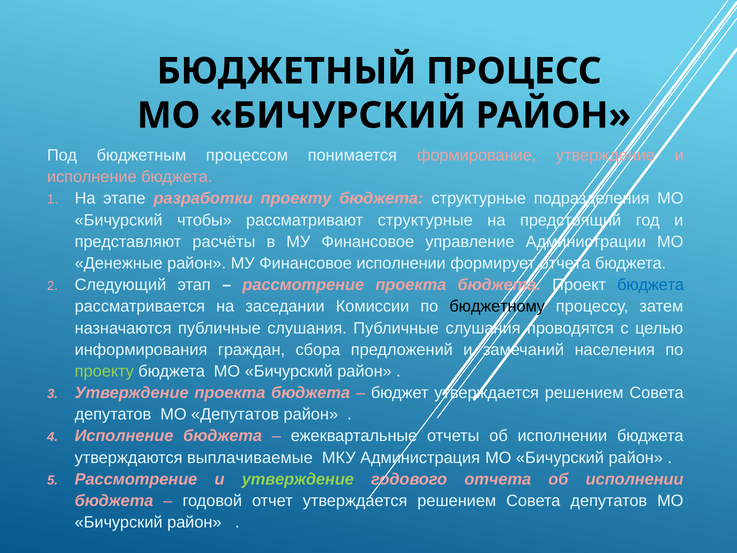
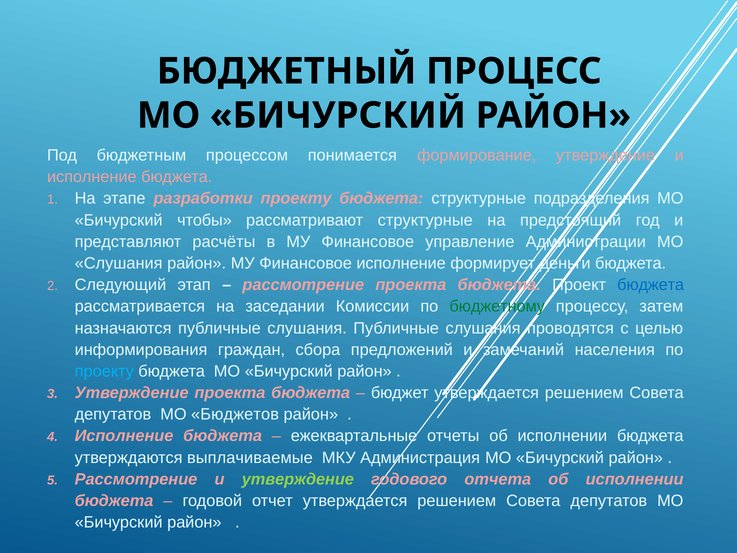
Денежные: Денежные -> Слушания (119, 263)
Финансовое исполнении: исполнении -> исполнение (401, 263)
формирует отчета: отчета -> деньги (565, 263)
бюджетному colour: black -> green (497, 306)
проекту colour: light green -> light blue (104, 371)
МО Депутатов: Депутатов -> Бюджетов (235, 414)
